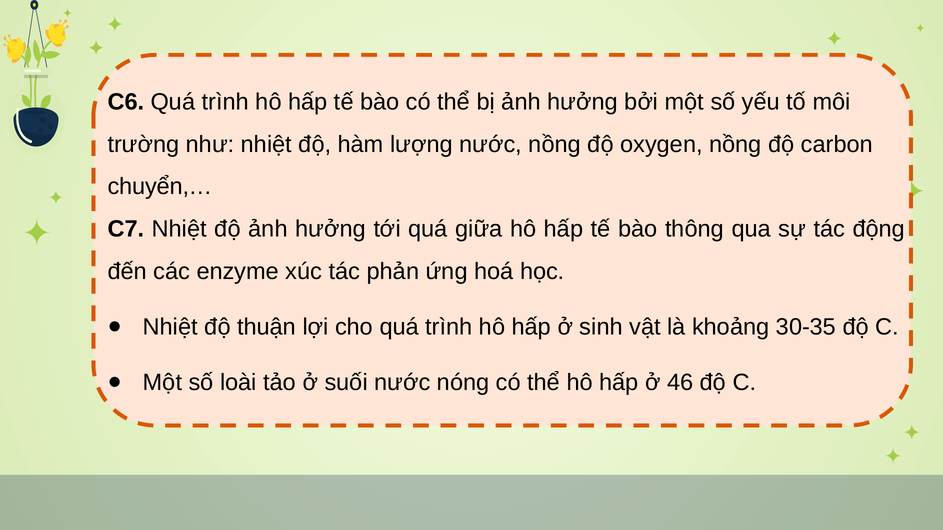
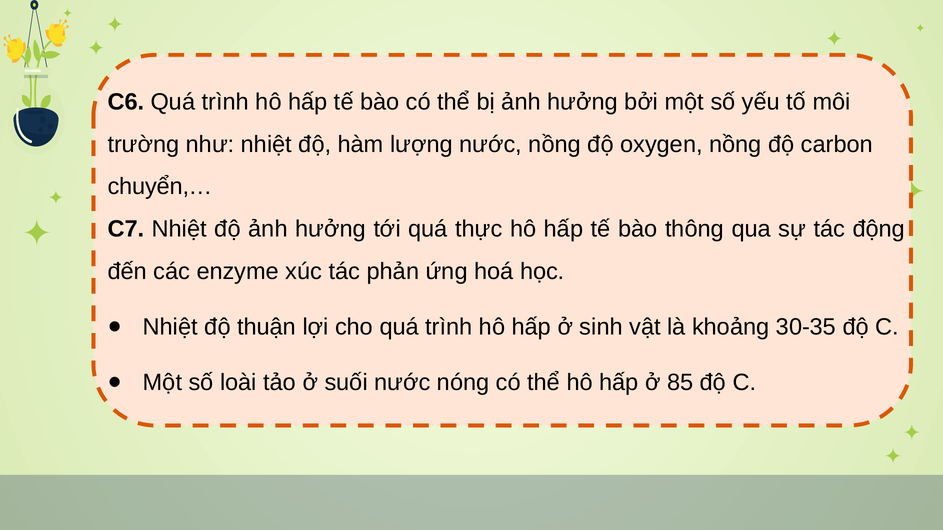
giữa: giữa -> thực (479, 229)
46: 46 -> 85 (680, 383)
